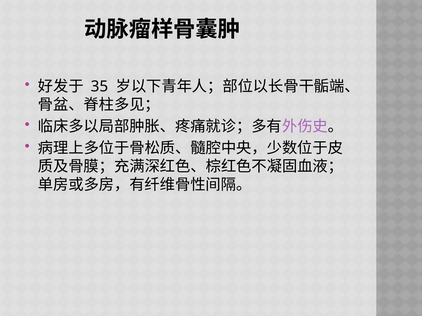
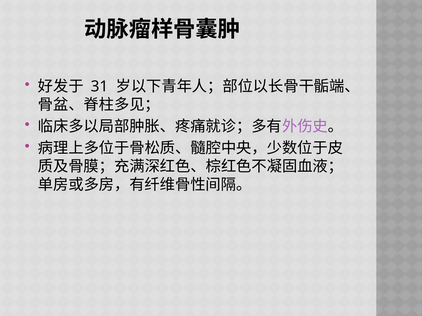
35: 35 -> 31 (99, 87)
